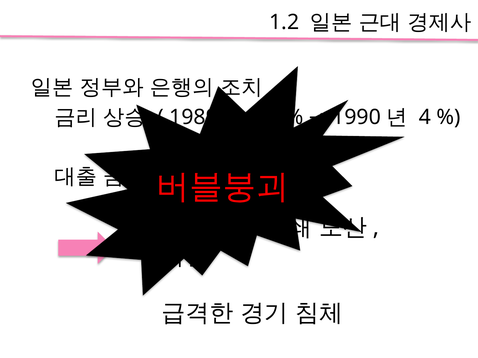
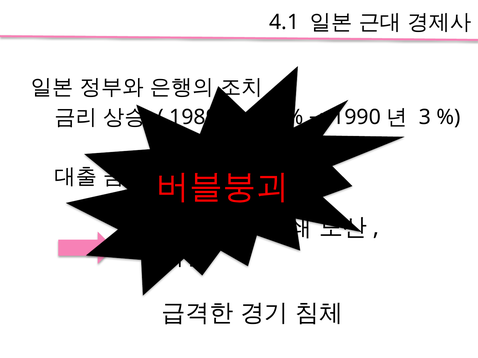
1.2: 1.2 -> 4.1 (284, 22)
4: 4 -> 3 (425, 117)
